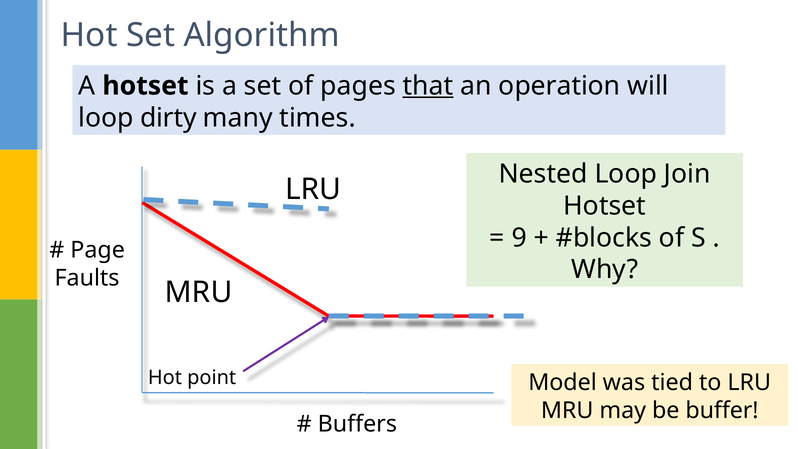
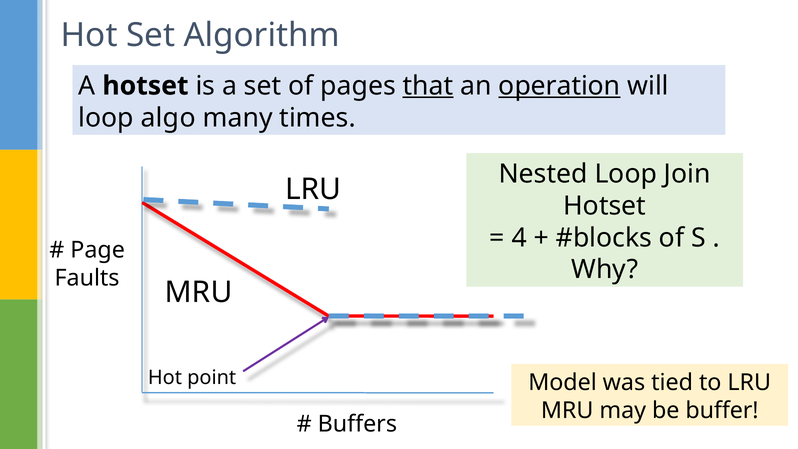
operation underline: none -> present (559, 86)
dirty: dirty -> algo (168, 118)
9: 9 -> 4 (519, 238)
